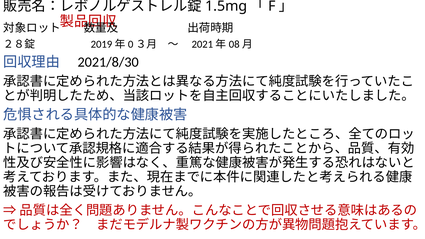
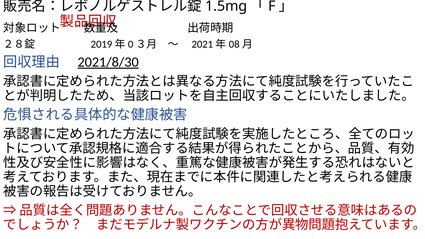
2021/8/30 underline: none -> present (108, 62)
